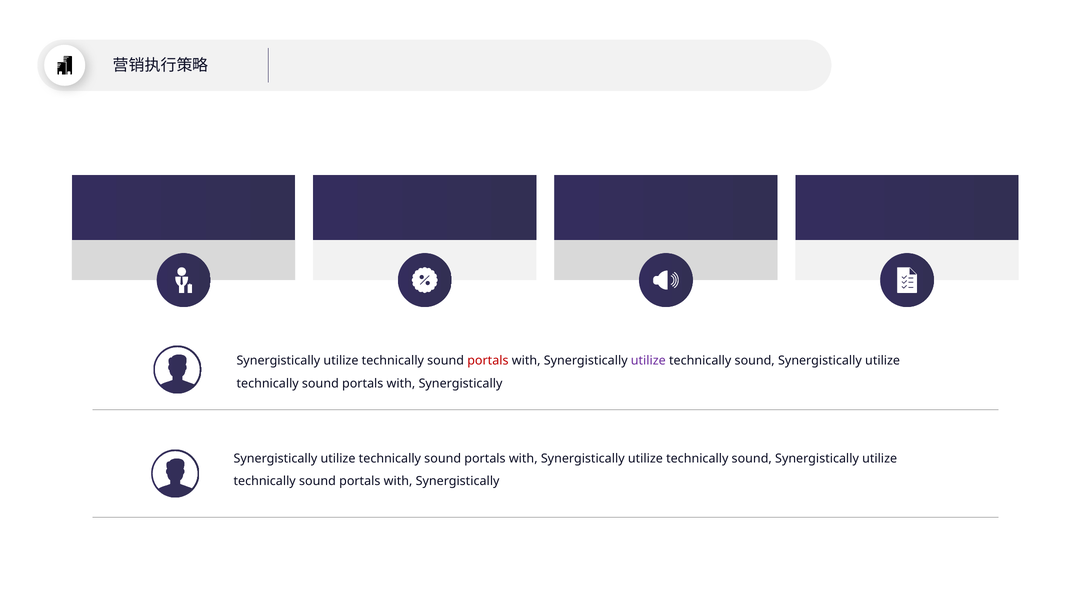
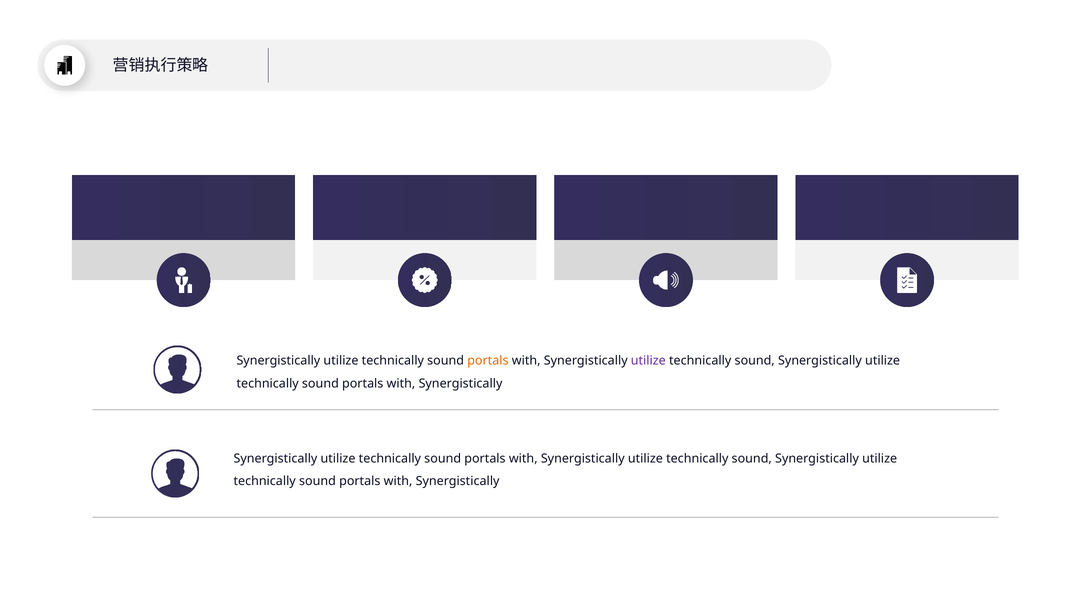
portals colour: red -> orange (488, 361)
